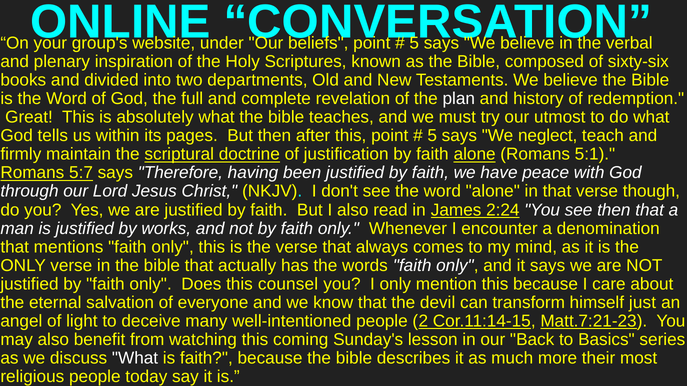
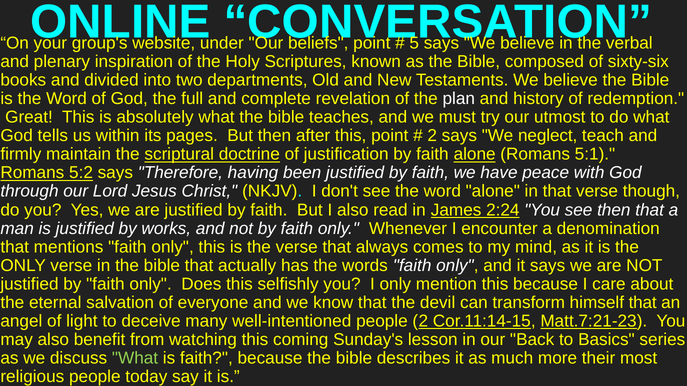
5: 5 -> 2 (432, 136)
5:7: 5:7 -> 5:2 (81, 173)
counsel: counsel -> selfishly (288, 284)
himself just: just -> that (643, 303)
What colour: white -> light green (135, 359)
